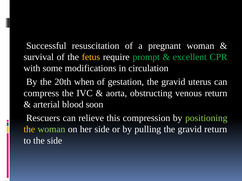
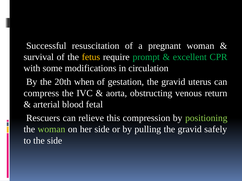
soon: soon -> fetal (94, 105)
the colour: yellow -> white (29, 130)
gravid return: return -> safely (216, 130)
